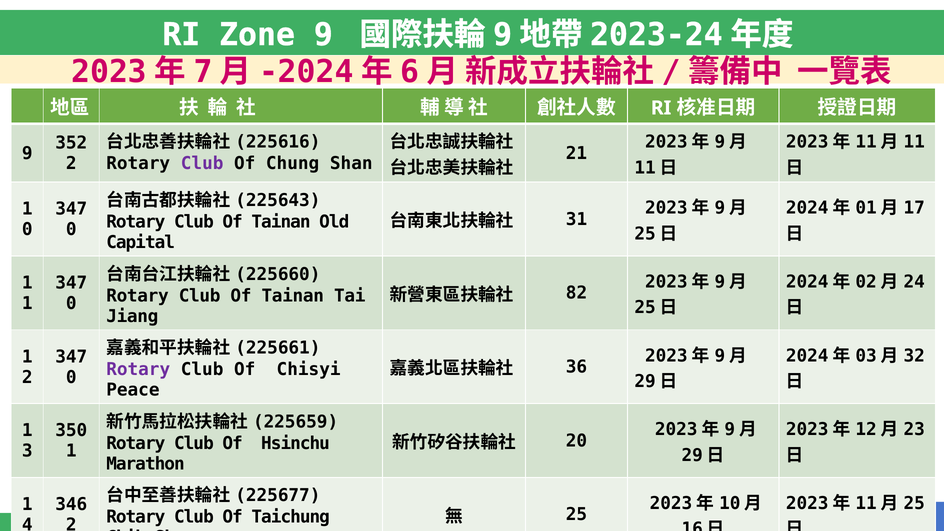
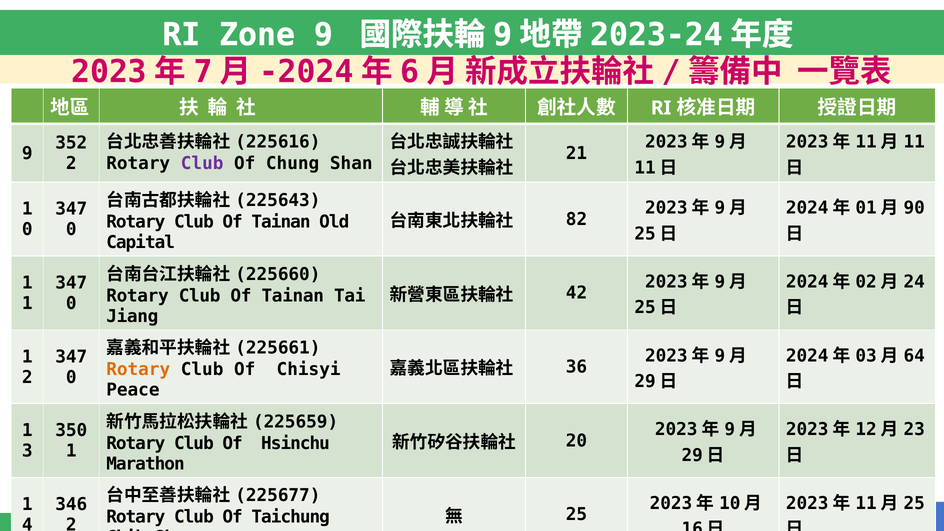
17: 17 -> 90 (914, 208)
31: 31 -> 82 (577, 219)
82: 82 -> 42 (577, 293)
32: 32 -> 64 (914, 356)
Rotary colour: purple -> orange (138, 369)
